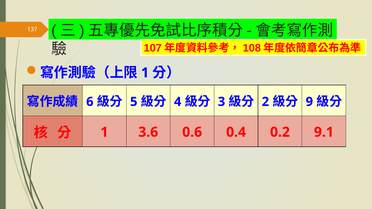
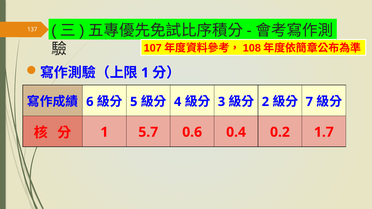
9: 9 -> 7 (309, 102)
3.6: 3.6 -> 5.7 (148, 132)
9.1: 9.1 -> 1.7 (324, 132)
